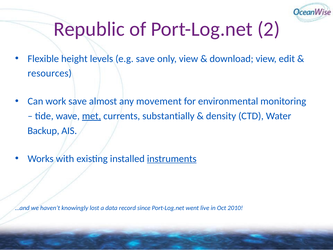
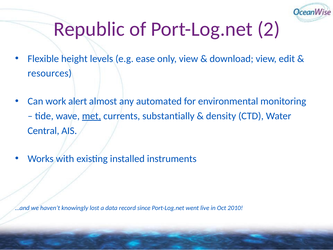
e.g save: save -> ease (145, 59)
work save: save -> alert (78, 101)
movement: movement -> automated (159, 101)
Backup: Backup -> Central (43, 131)
instruments underline: present -> none (172, 159)
